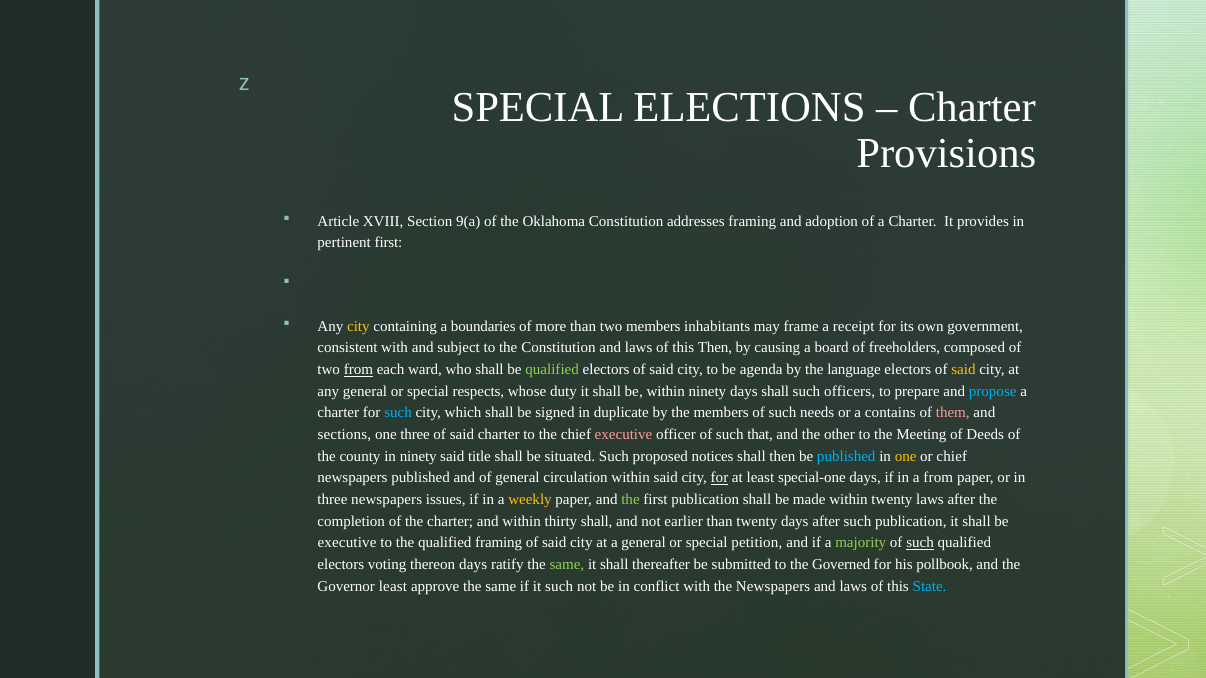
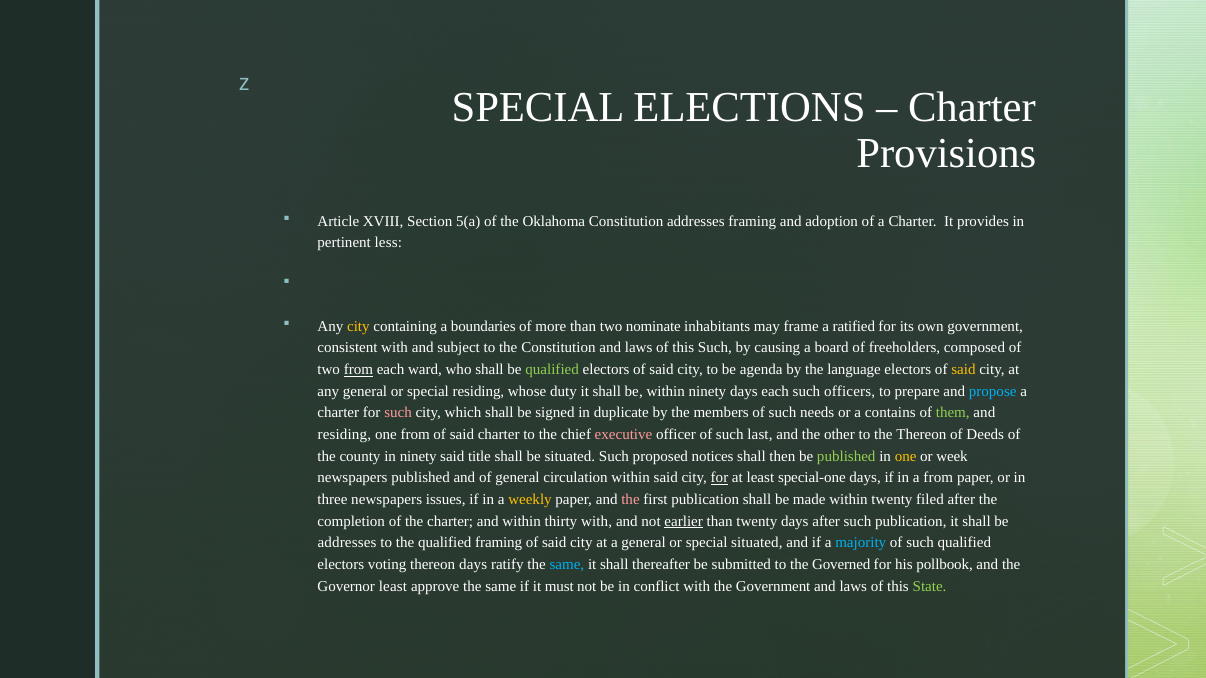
9(a: 9(a -> 5(a (468, 221)
pertinent first: first -> less (388, 243)
two members: members -> nominate (653, 326)
receipt: receipt -> ratified (854, 326)
this Then: Then -> Such (715, 348)
special respects: respects -> residing (478, 392)
days shall: shall -> each (775, 392)
such colour: light blue -> pink (398, 413)
them colour: pink -> light green (953, 413)
sections: sections -> residing (344, 435)
one three: three -> from (415, 435)
that: that -> last (760, 435)
the Meeting: Meeting -> Thereon (921, 435)
published colour: light blue -> light green (846, 457)
or chief: chief -> week (952, 457)
the colour: light green -> pink (631, 500)
twenty laws: laws -> filed (930, 500)
thirty shall: shall -> with (597, 522)
earlier underline: none -> present (684, 522)
executive: executive -> addresses (347, 543)
special petition: petition -> situated (757, 543)
majority colour: light green -> light blue (861, 543)
such underline: present -> none (920, 543)
same colour: light green -> light blue (567, 565)
it such: such -> must (559, 587)
the Newspapers: Newspapers -> Government (773, 587)
State colour: light blue -> light green (930, 587)
